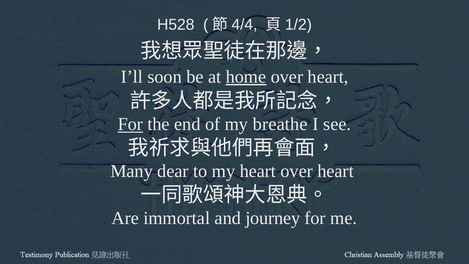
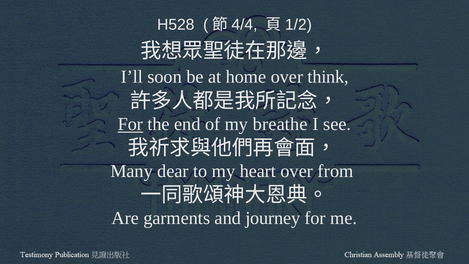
home underline: present -> none (246, 77)
heart: heart -> think (328, 77)
heart over heart: heart -> from (335, 171)
immortal: immortal -> garments (177, 218)
